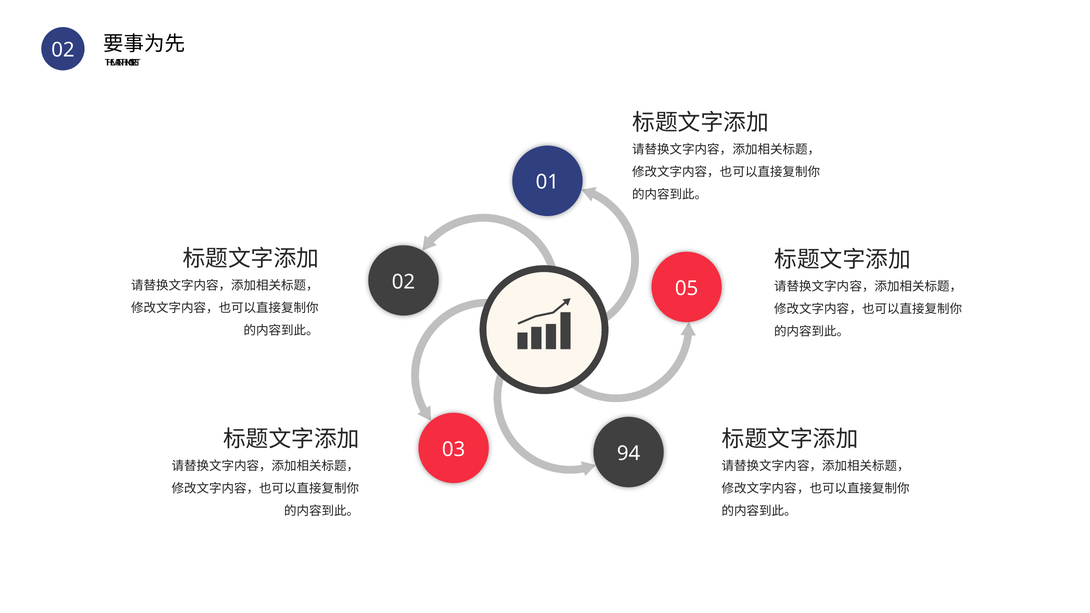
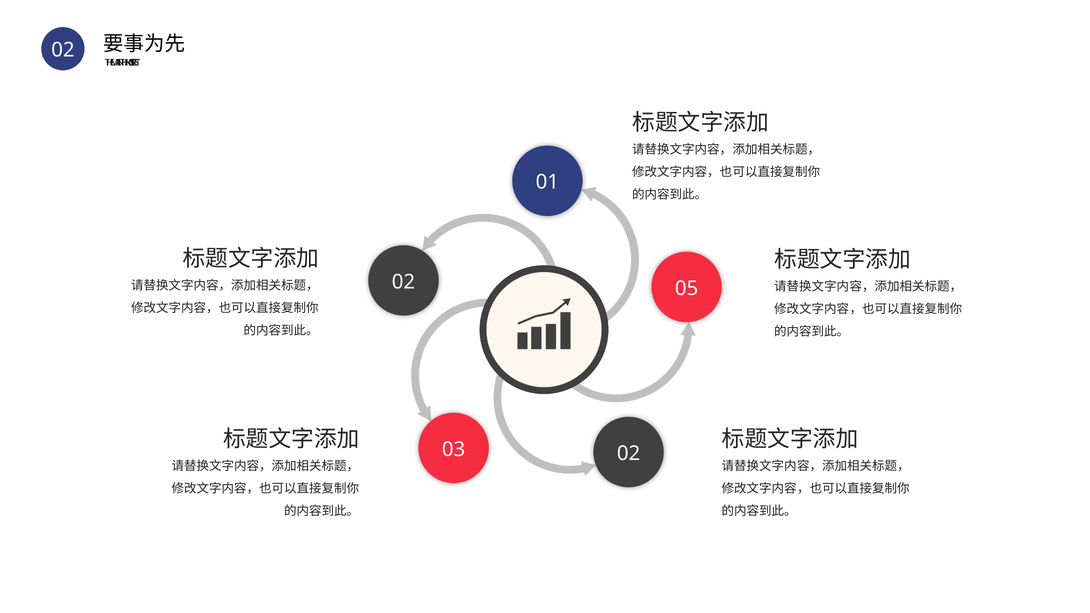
03 94: 94 -> 02 (629, 453)
